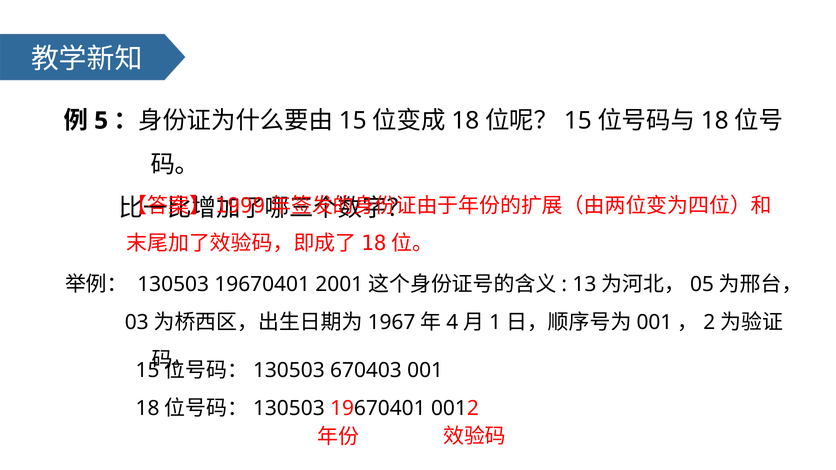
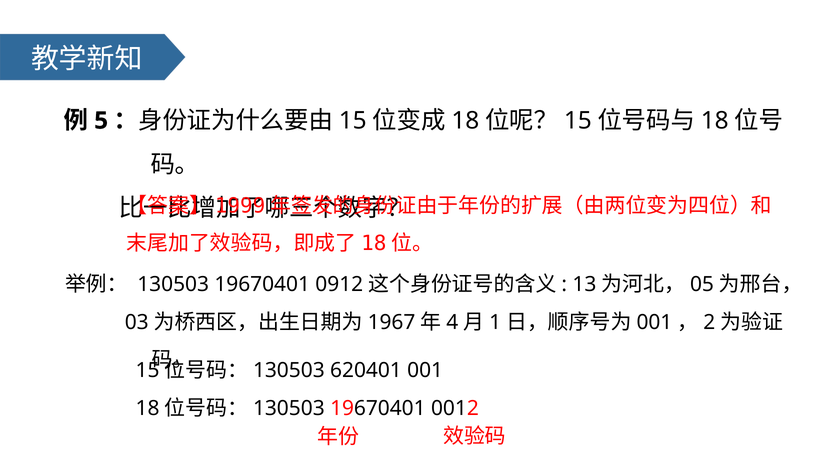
2001: 2001 -> 0912 (339, 285)
670403: 670403 -> 620401 (366, 371)
